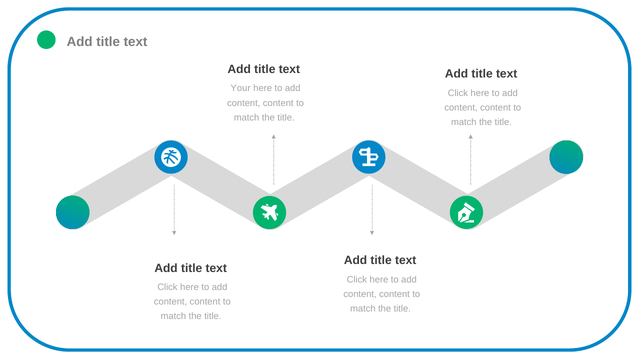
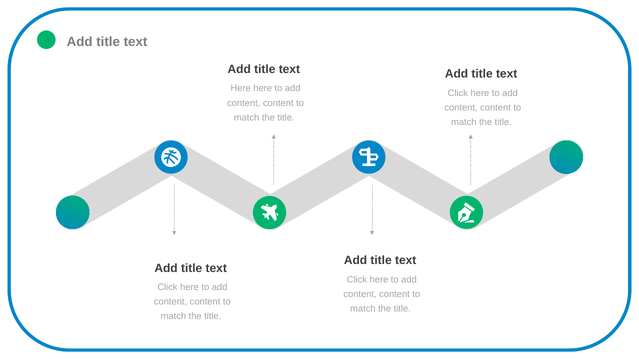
Your: Your -> Here (241, 89)
